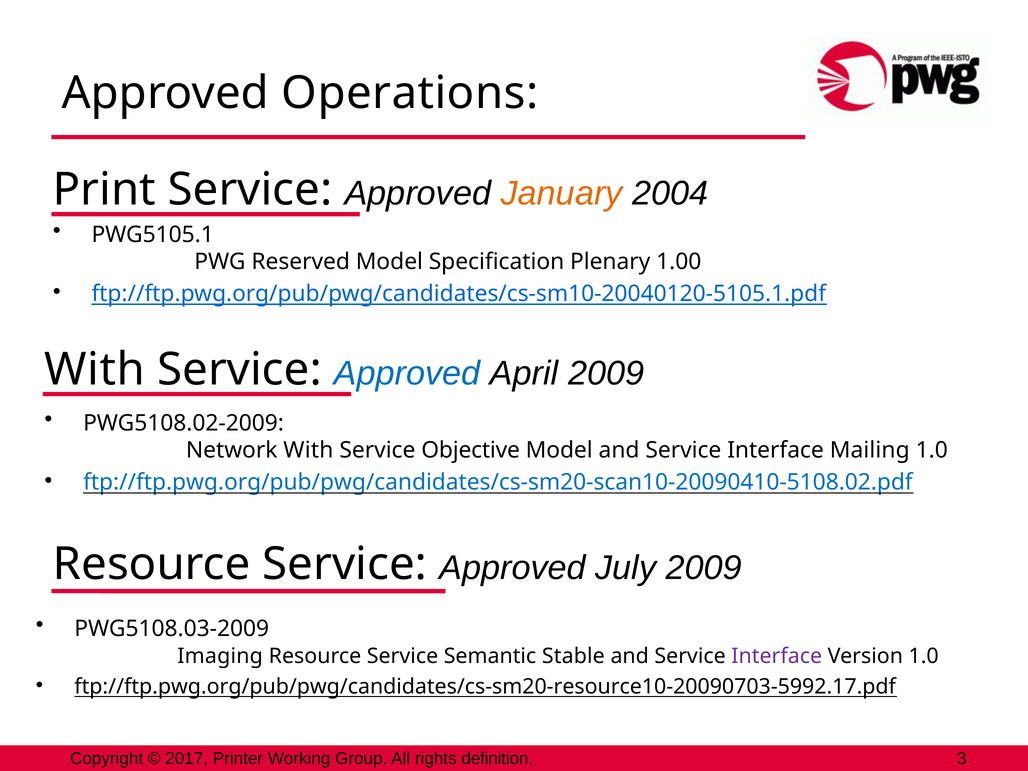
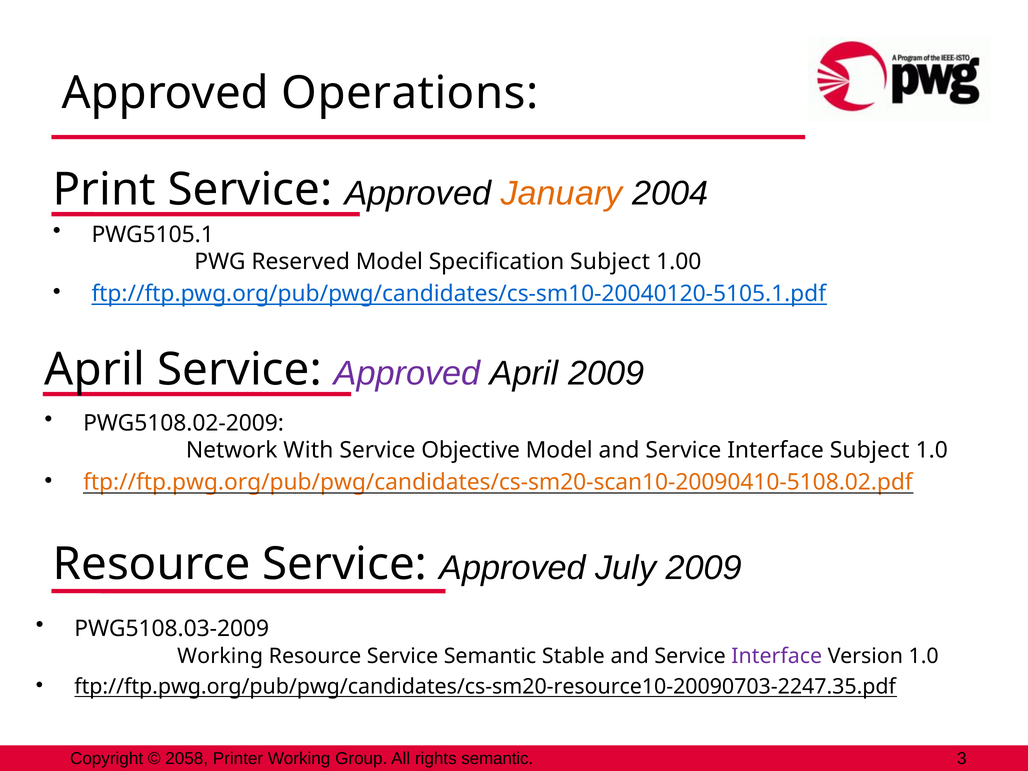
Specification Plenary: Plenary -> Subject (610, 262)
With: With -> April (95, 370)
Approved colour: blue -> purple (407, 374)
Interface Mailing: Mailing -> Subject (870, 450)
ftp://ftp.pwg.org/pub/pwg/candidates/cs-sm20-scan10-20090410-5108.02.pdf colour: blue -> orange (498, 482)
Imaging: Imaging -> Working (220, 656)
ftp://ftp.pwg.org/pub/pwg/candidates/cs-sm20-resource10-20090703-5992.17.pdf: ftp://ftp.pwg.org/pub/pwg/candidates/cs-sm20-resource10-20090703-5992.17.pdf -> ftp://ftp.pwg.org/pub/pwg/candidates/cs-sm20-resource10-20090703-2247.35.pdf (485, 687)
2017: 2017 -> 2058 (187, 759)
rights definition: definition -> semantic (497, 759)
